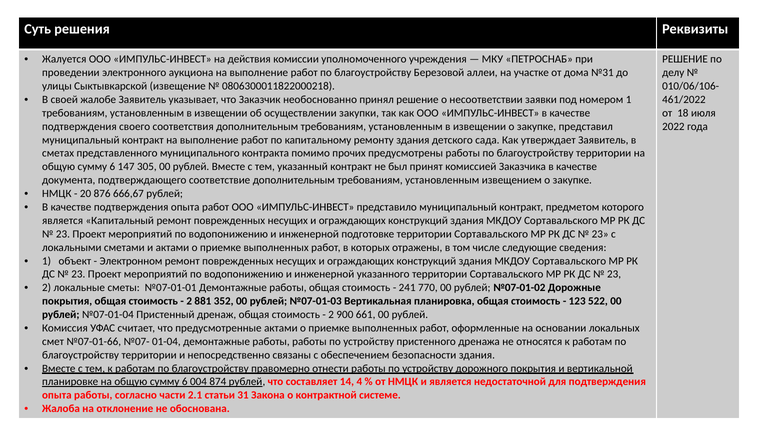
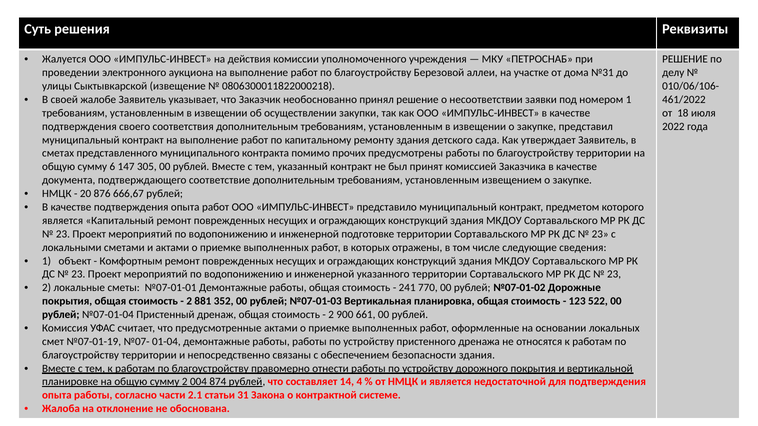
Электронном: Электронном -> Комфортным (131, 261)
№07-01-66: №07-01-66 -> №07-01-19 (94, 342)
6: 6 -> 2 (185, 382)
